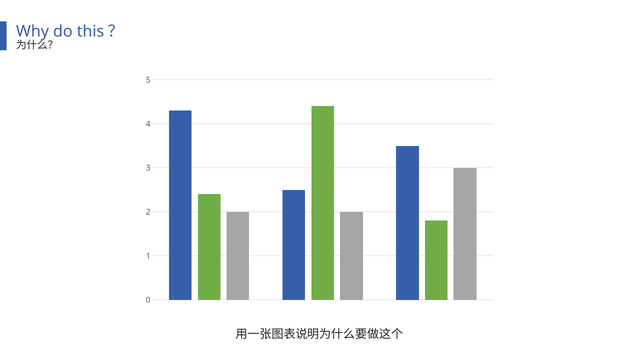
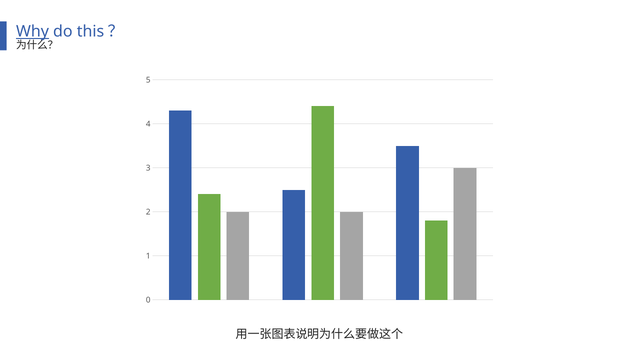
Why underline: none -> present (33, 32)
